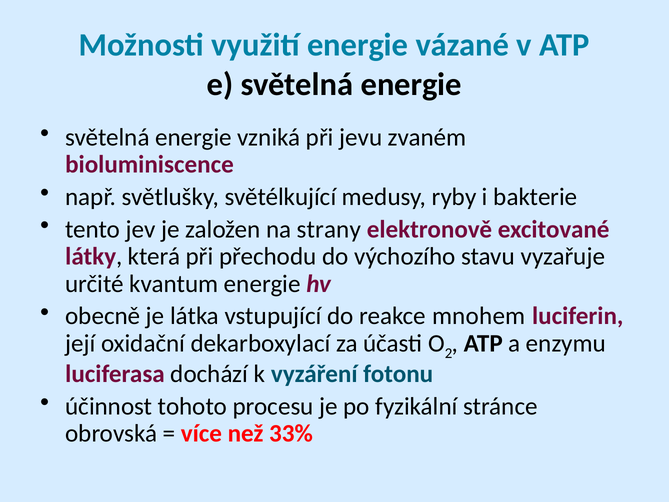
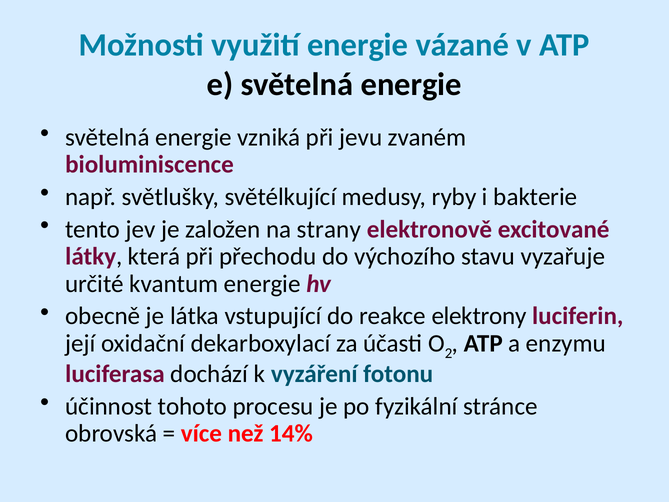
mnohem: mnohem -> elektrony (479, 316)
33%: 33% -> 14% (291, 433)
